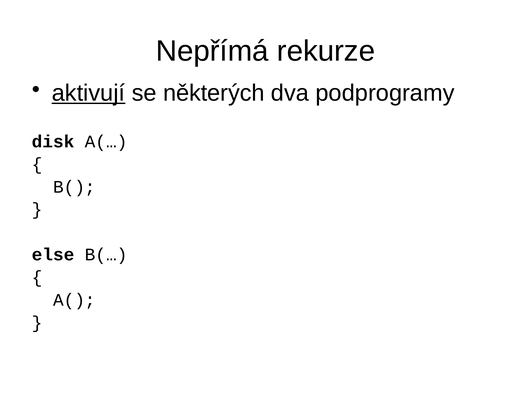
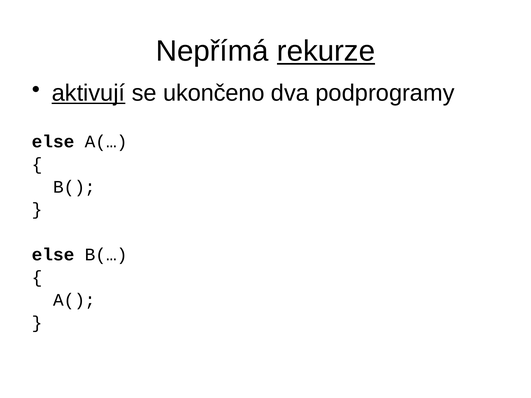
rekurze underline: none -> present (326, 51)
některých: některých -> ukončeno (214, 93)
disk: disk -> else (53, 142)
